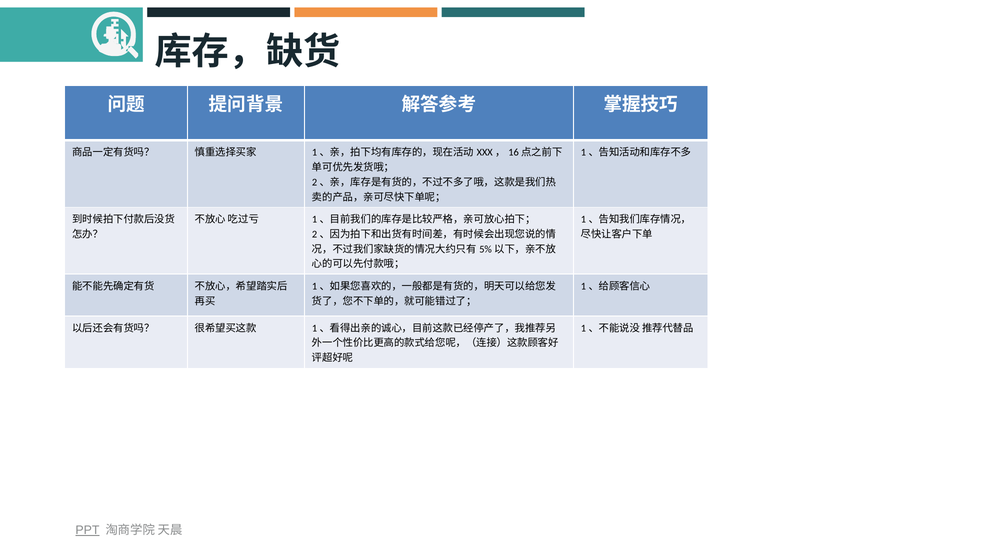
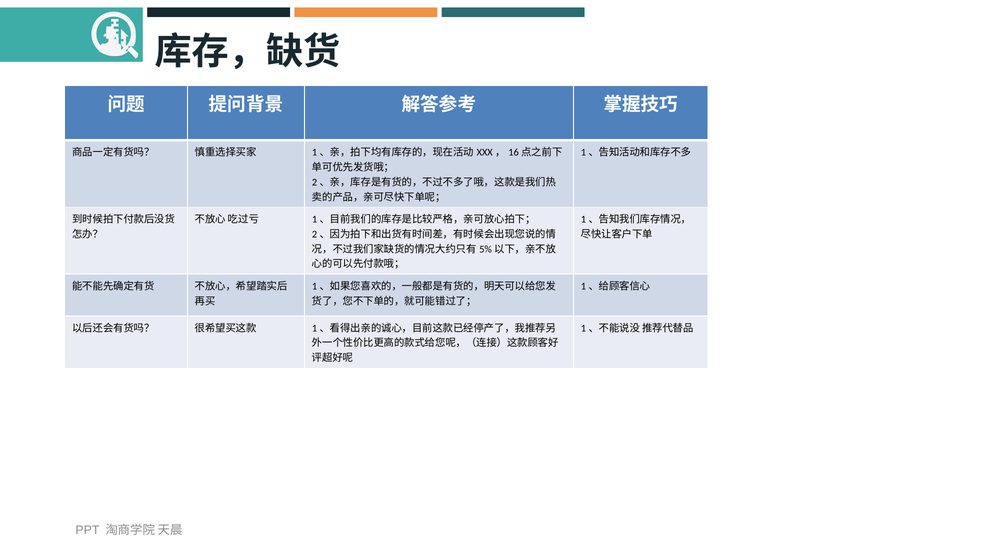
PPT underline: present -> none (87, 530)
